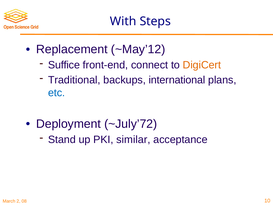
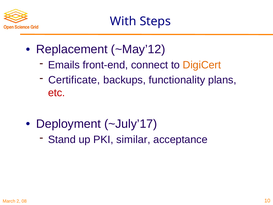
Suffice: Suffice -> Emails (64, 65)
Traditional: Traditional -> Certificate (74, 80)
international: international -> functionality (177, 80)
etc colour: blue -> red (57, 93)
~July’72: ~July’72 -> ~July’17 (131, 124)
